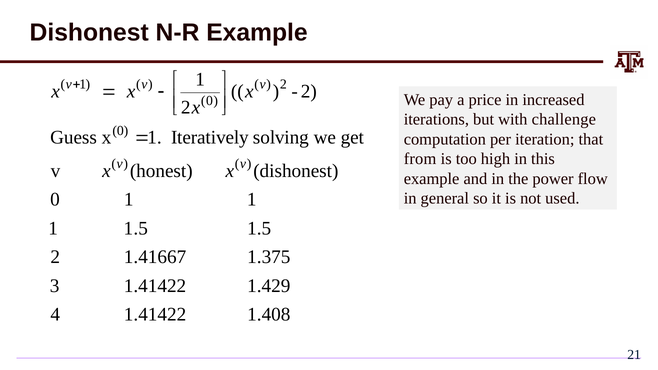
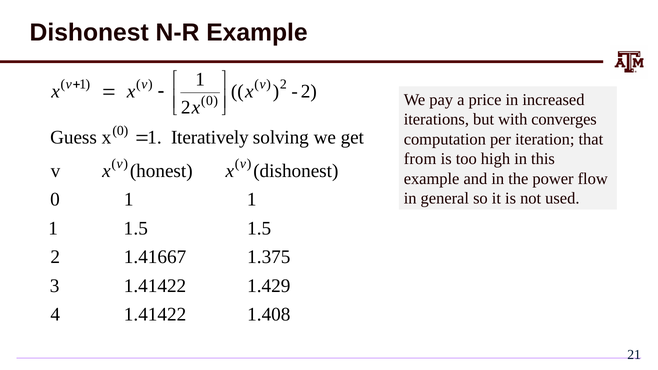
challenge: challenge -> converges (564, 120)
